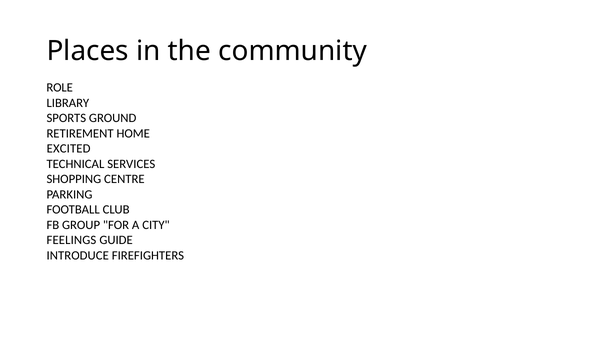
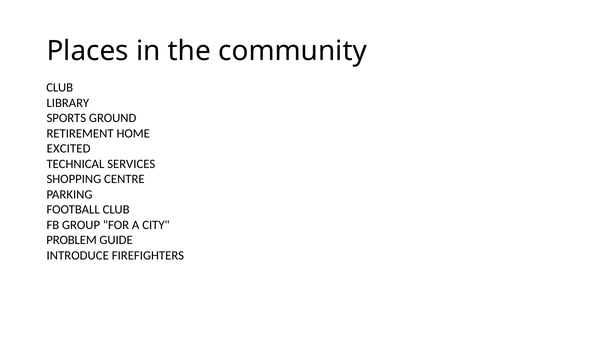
ROLE: ROLE -> CLUB (60, 88)
FEELINGS: FEELINGS -> PROBLEM (72, 240)
